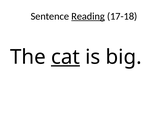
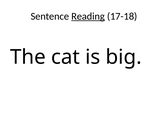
cat underline: present -> none (65, 57)
